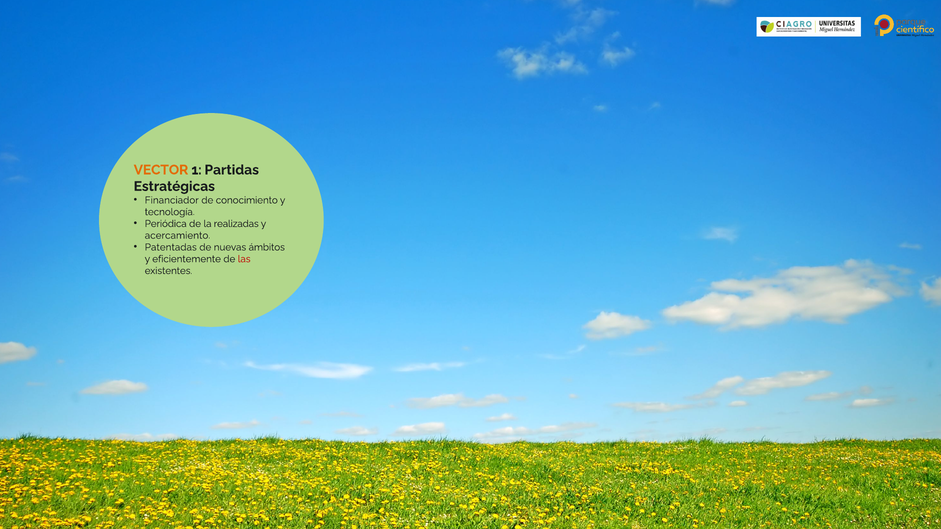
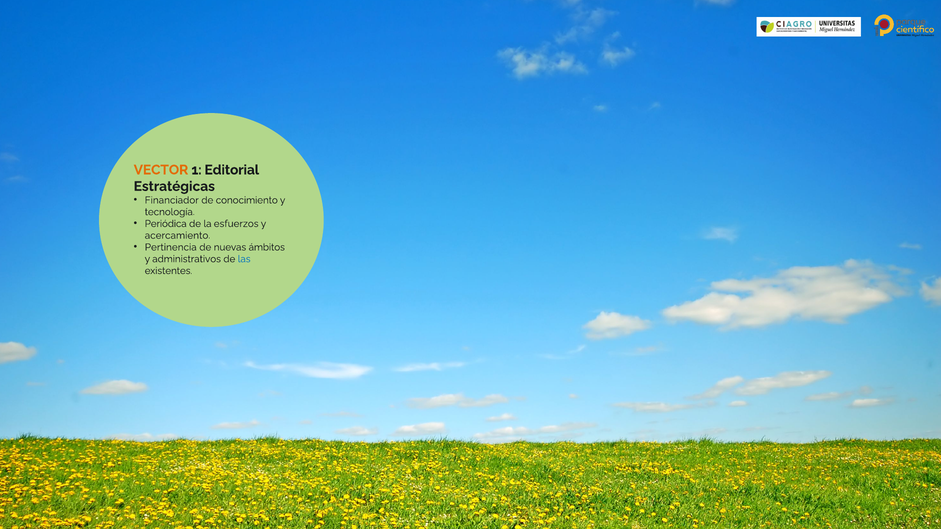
Partidas: Partidas -> Editorial (232, 170)
realizadas: realizadas -> esfuerzos (236, 224)
Patentadas: Patentadas -> Pertinencia (171, 247)
eficientemente: eficientemente -> administrativos (187, 259)
las colour: red -> blue (244, 259)
